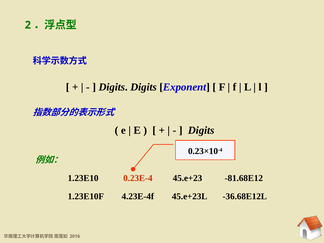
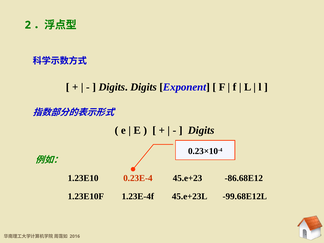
-81.68E12: -81.68E12 -> -86.68E12 (244, 178)
4.23E-4f: 4.23E-4f -> 1.23E-4f (138, 197)
-36.68E12L: -36.68E12L -> -99.68E12L (245, 197)
